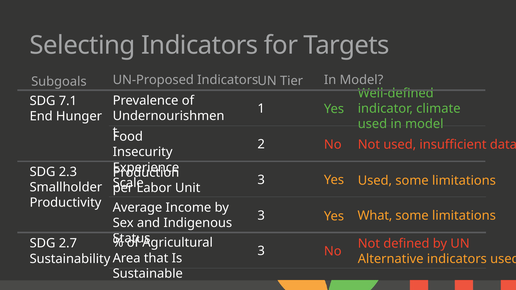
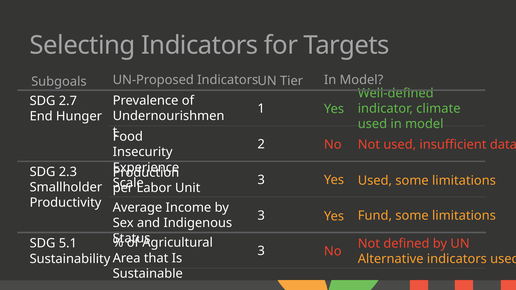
7.1: 7.1 -> 2.7 (68, 101)
What: What -> Fund (375, 216)
2.7: 2.7 -> 5.1 (68, 243)
